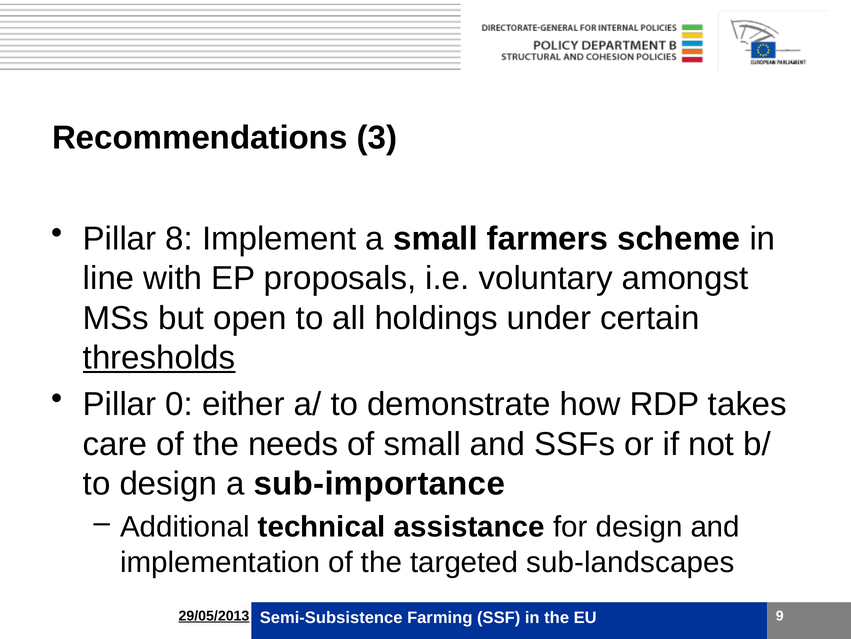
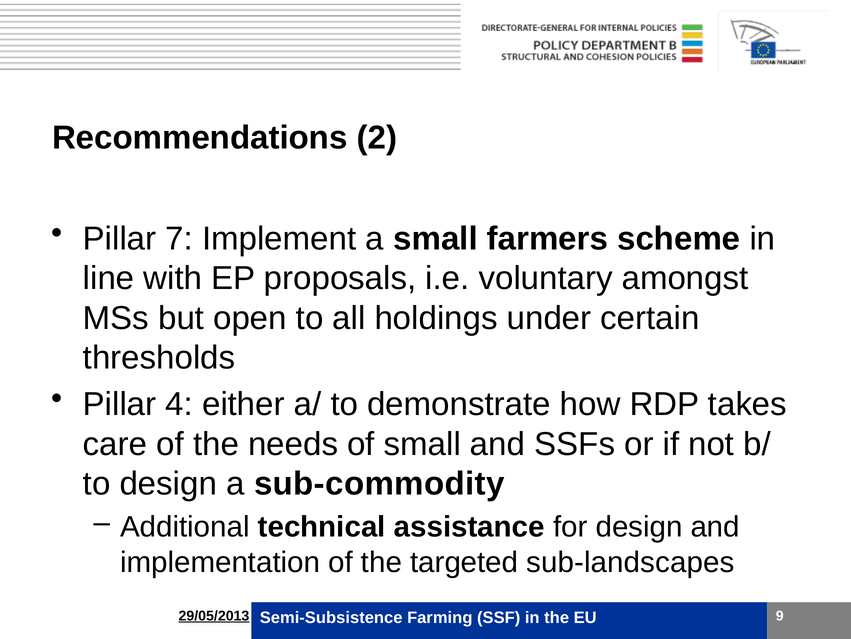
3: 3 -> 2 (377, 138)
8: 8 -> 7 (179, 238)
thresholds underline: present -> none (159, 358)
0: 0 -> 4 (179, 404)
sub-importance: sub-importance -> sub-commodity (379, 483)
